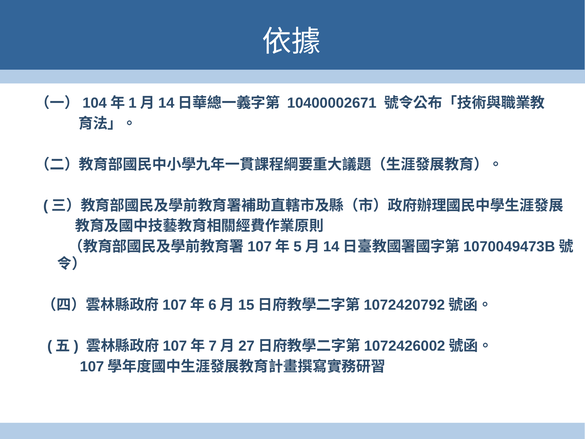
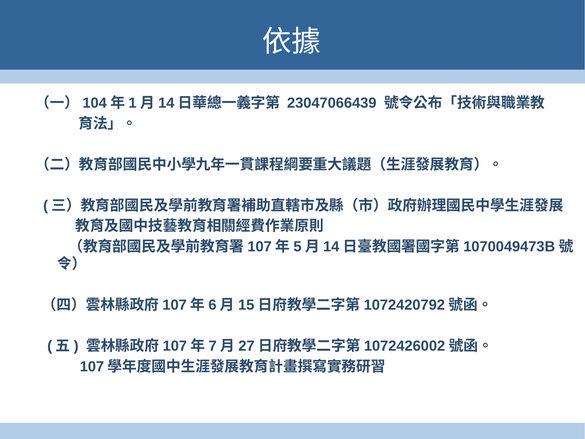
10400002671: 10400002671 -> 23047066439 (332, 103)
